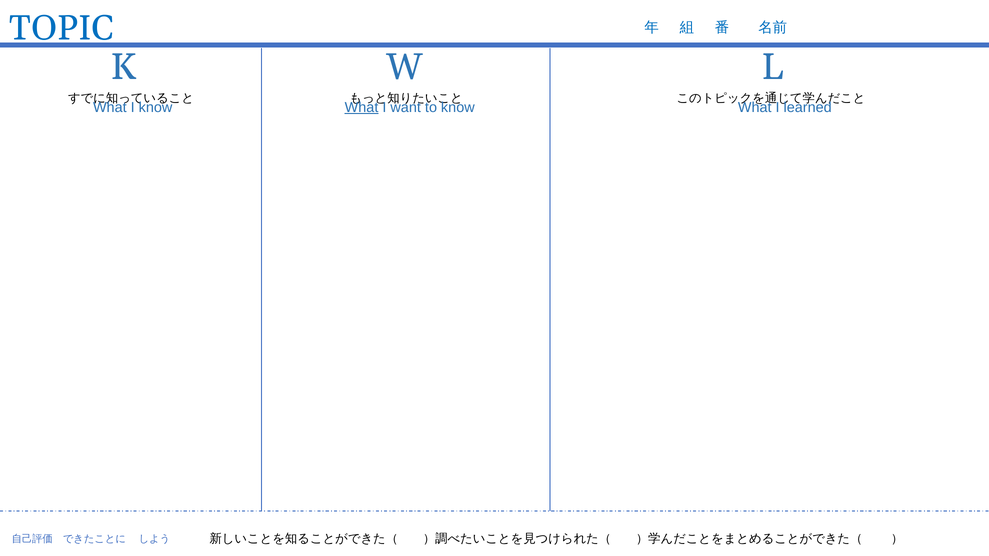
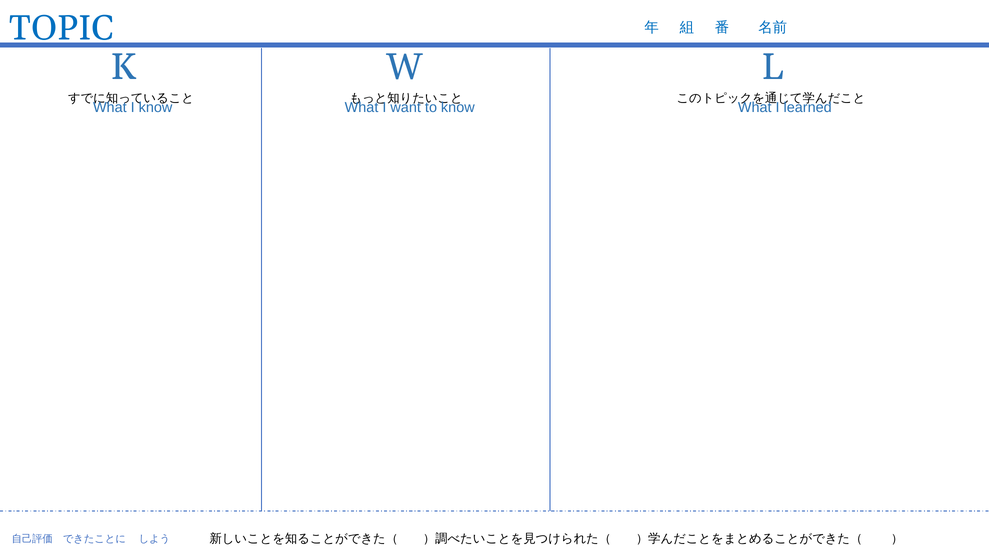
What underline: present -> none (362, 107)
